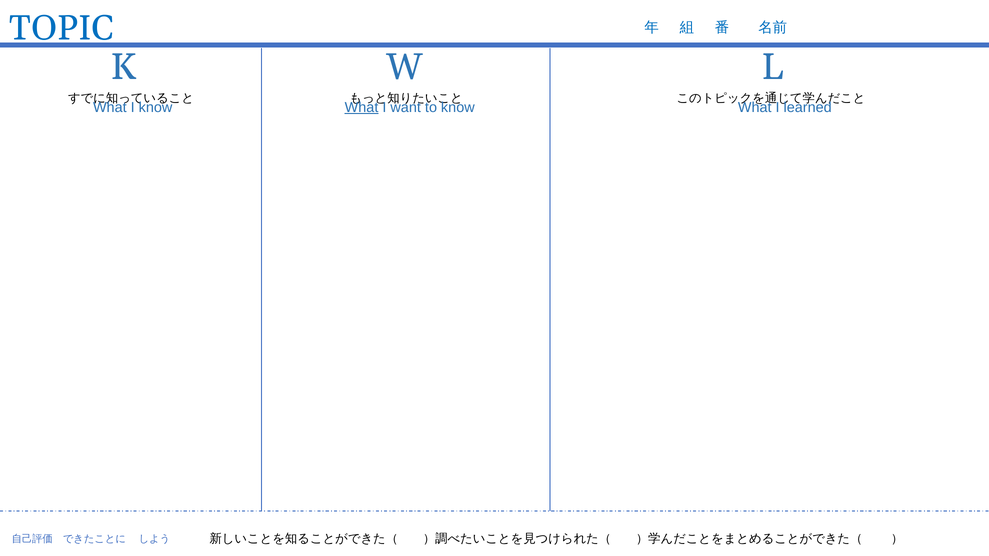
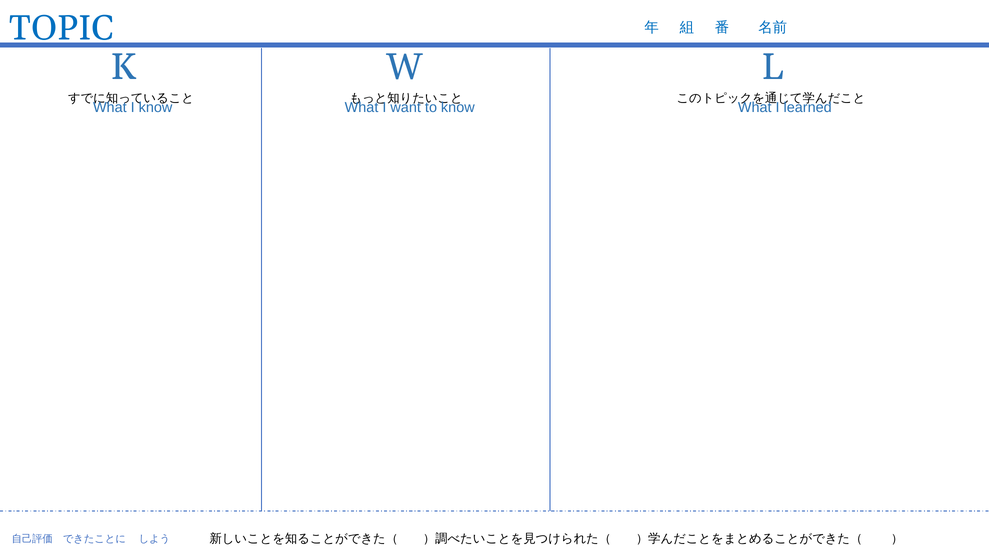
What underline: present -> none (362, 107)
